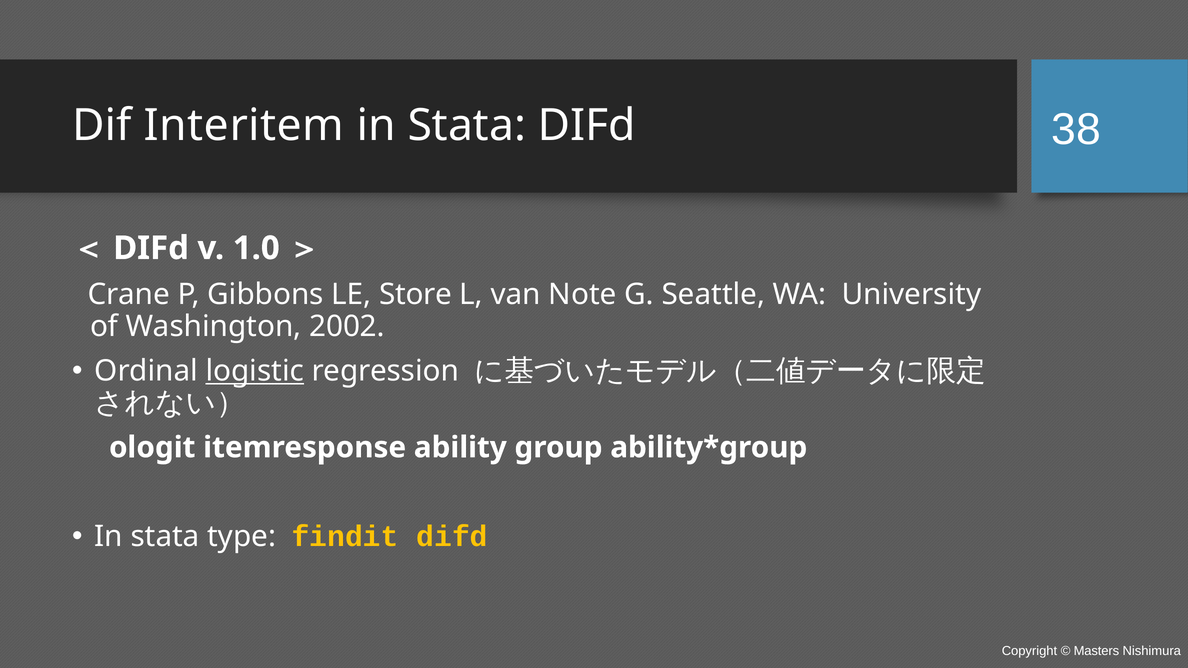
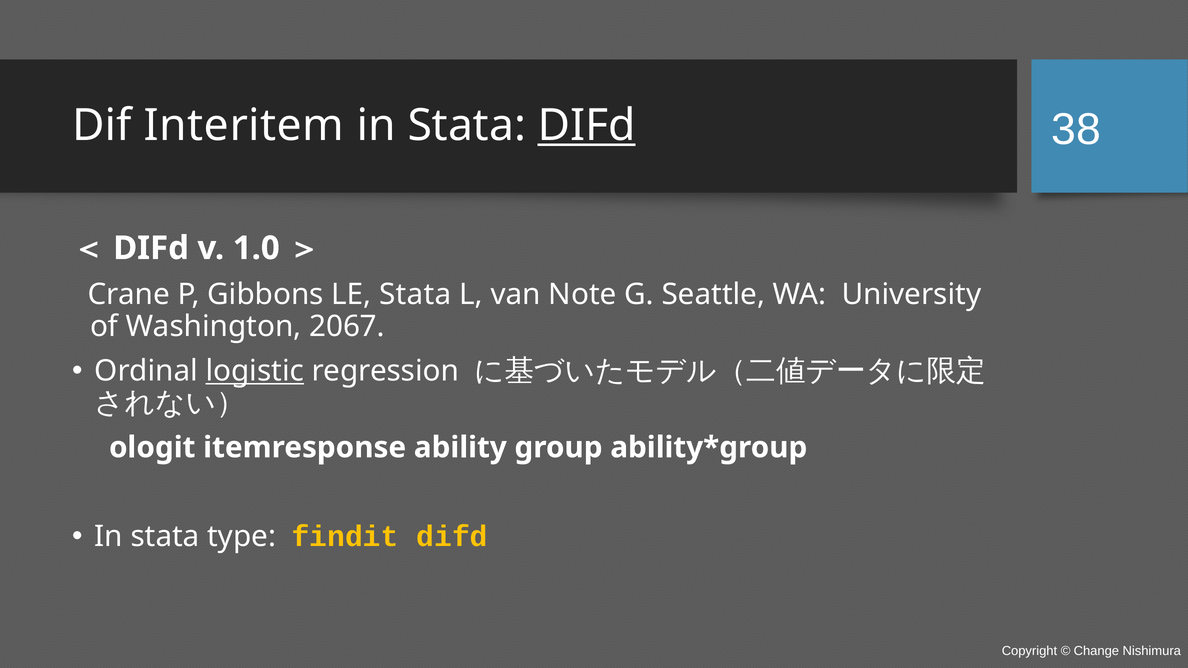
DIFd underline: none -> present (587, 126)
LE Store: Store -> Stata (415, 295)
2002: 2002 -> 2067 (347, 327)
Masters: Masters -> Change (1096, 651)
